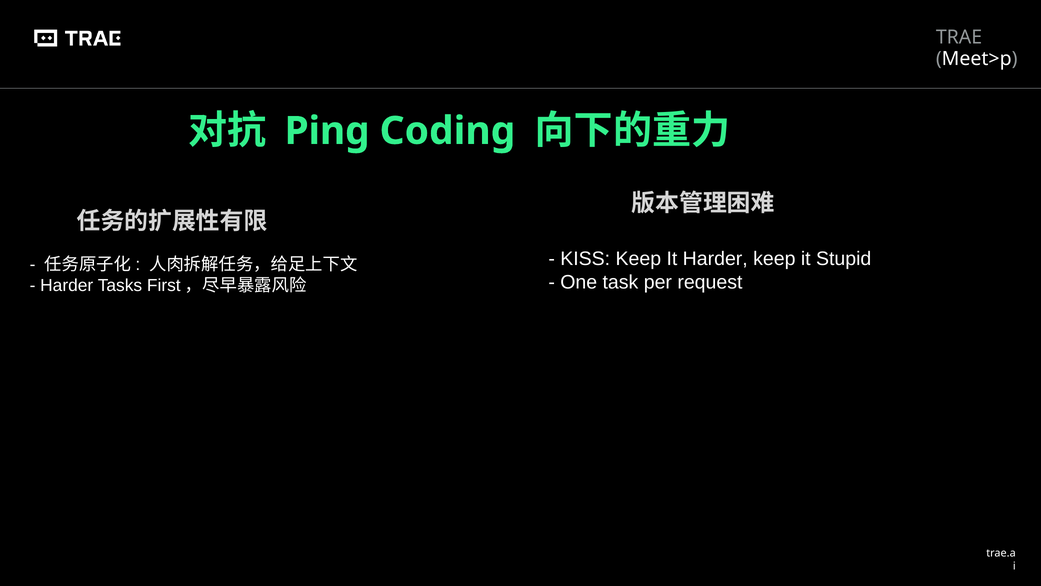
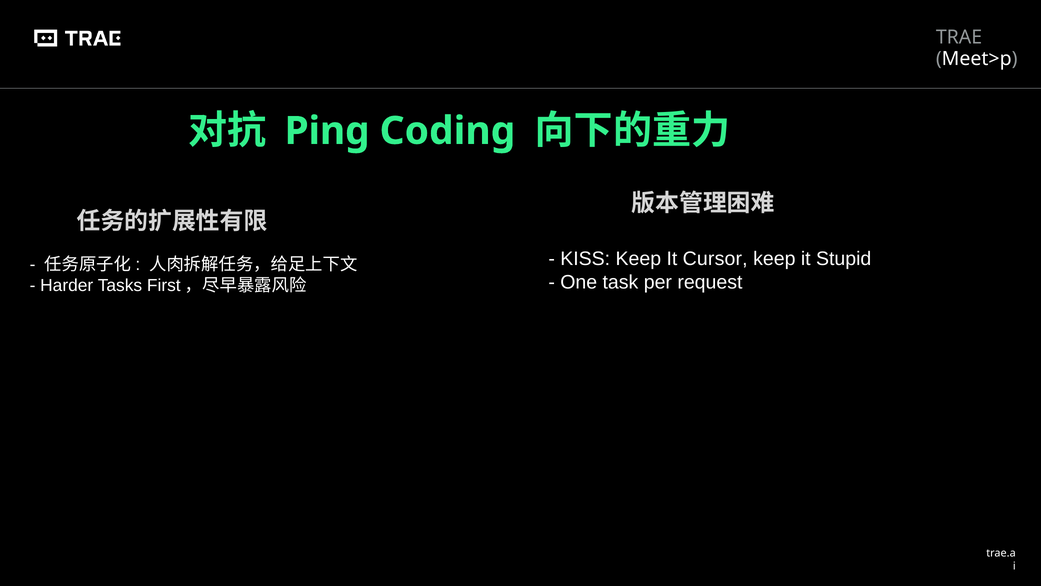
It Harder: Harder -> Cursor (715, 259)
